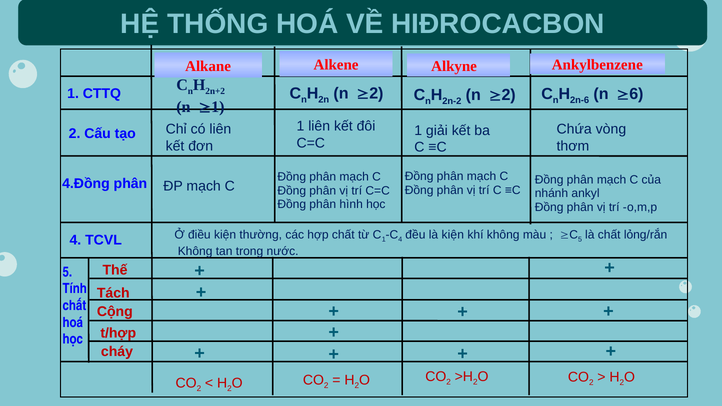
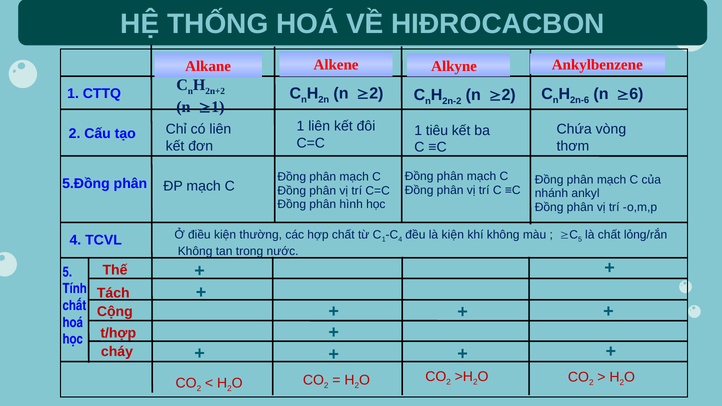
giải: giải -> tiêu (437, 130)
4.Đồng: 4.Đồng -> 5.Đồng (86, 184)
